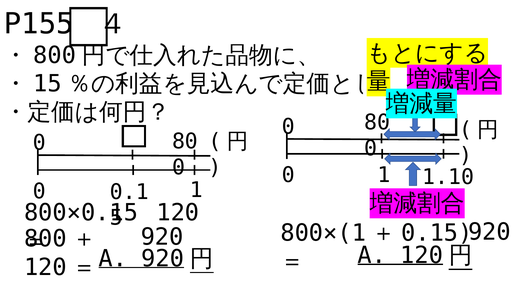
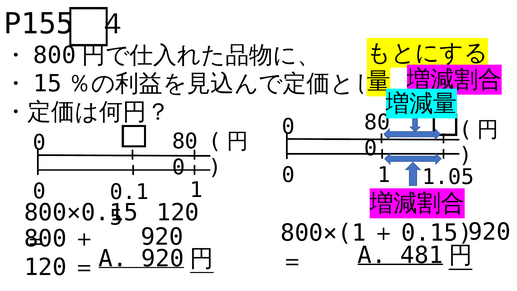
1.10: 1.10 -> 1.05 (448, 177)
A 120: 120 -> 481 (422, 255)
